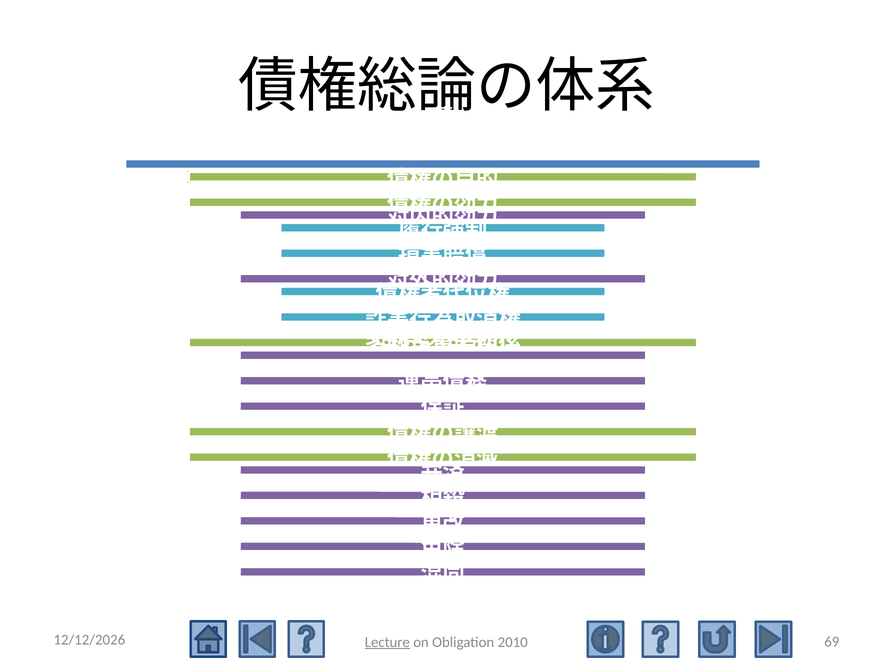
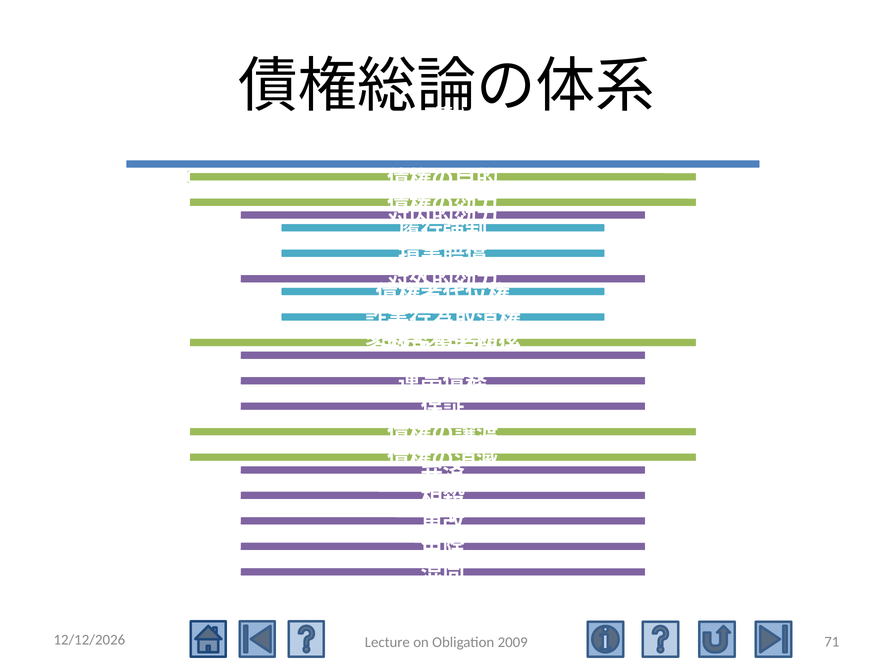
69: 69 -> 71 (832, 641)
Lecture underline: present -> none (387, 642)
2010: 2010 -> 2009 (513, 642)
